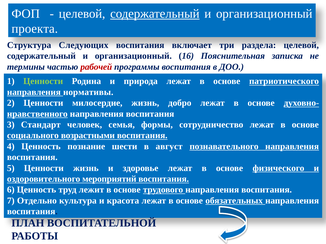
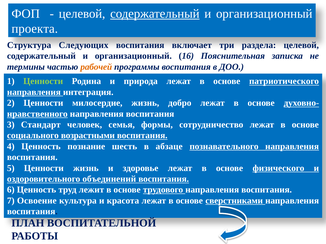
рабочей colour: red -> orange (96, 67)
нормативы: нормативы -> интеграция (88, 92)
шести: шести -> шесть (125, 147)
август: август -> абзаце (169, 147)
мероприятий: мероприятий -> объединений (109, 179)
Отдельно: Отдельно -> Освоение (37, 201)
обязательных: обязательных -> сверстниками (234, 201)
